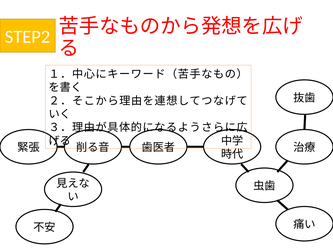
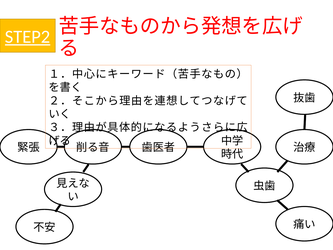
STEP2 underline: none -> present (28, 37)
